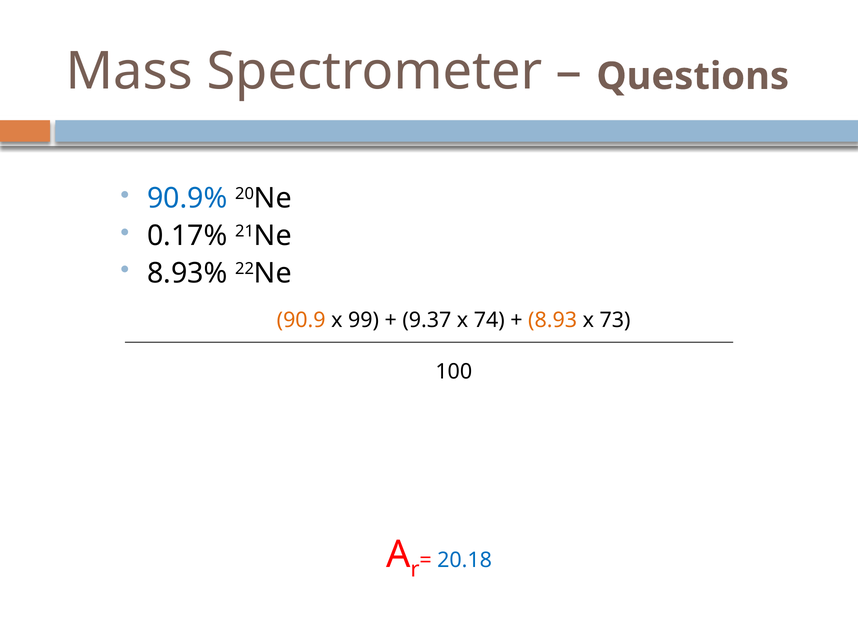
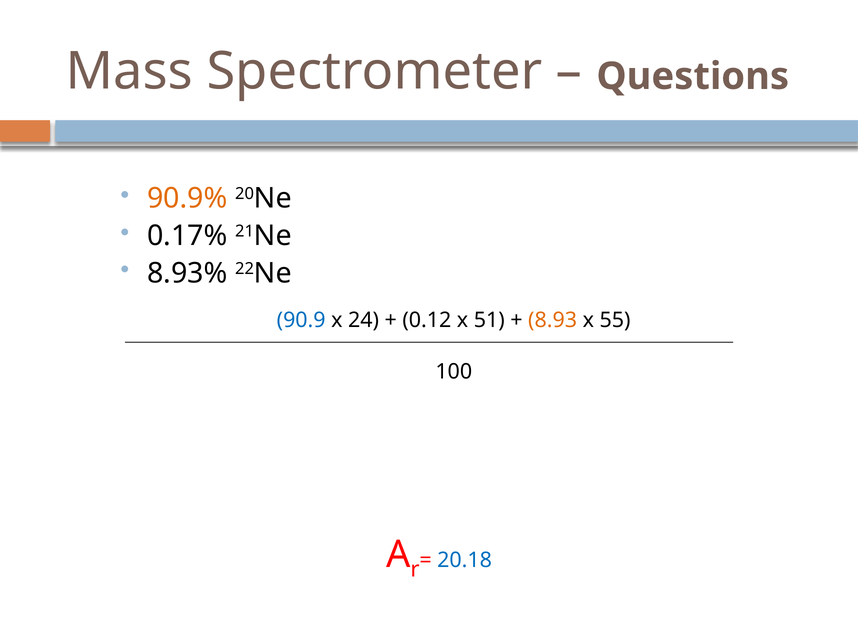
90.9% colour: blue -> orange (187, 198)
90.9 colour: orange -> blue (301, 320)
99: 99 -> 24 (364, 320)
9.37: 9.37 -> 0.12 (427, 320)
74: 74 -> 51 (489, 320)
73: 73 -> 55 (615, 320)
